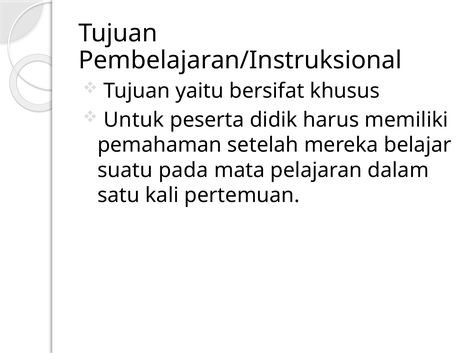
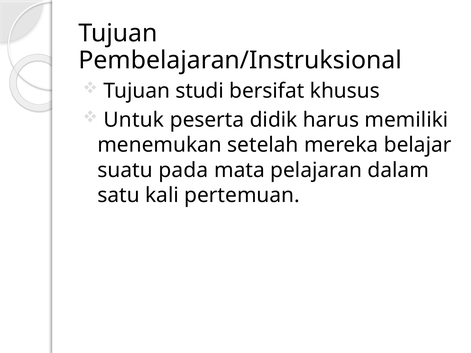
yaitu: yaitu -> studi (200, 91)
pemahaman: pemahaman -> menemukan (160, 145)
